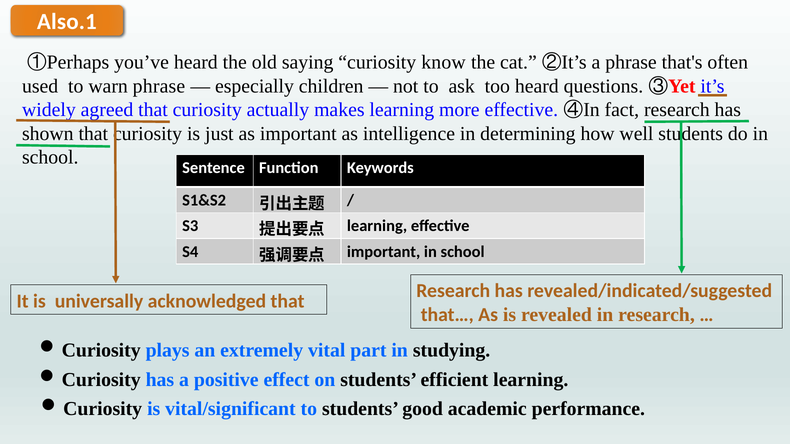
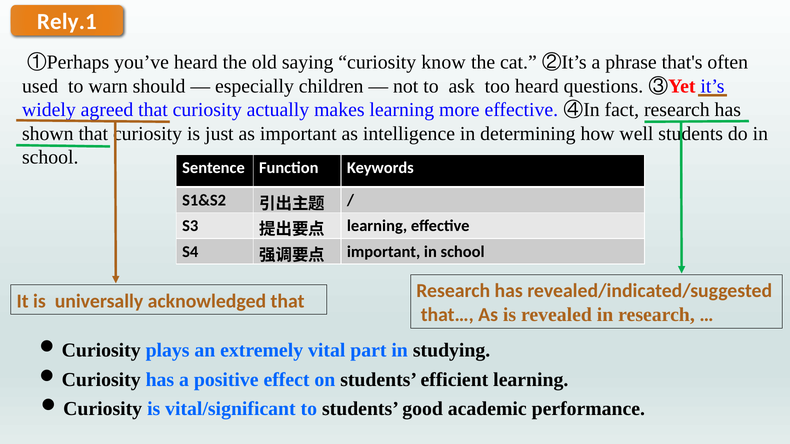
Also.1: Also.1 -> Rely.1 (67, 22)
warn phrase: phrase -> should (159, 86)
